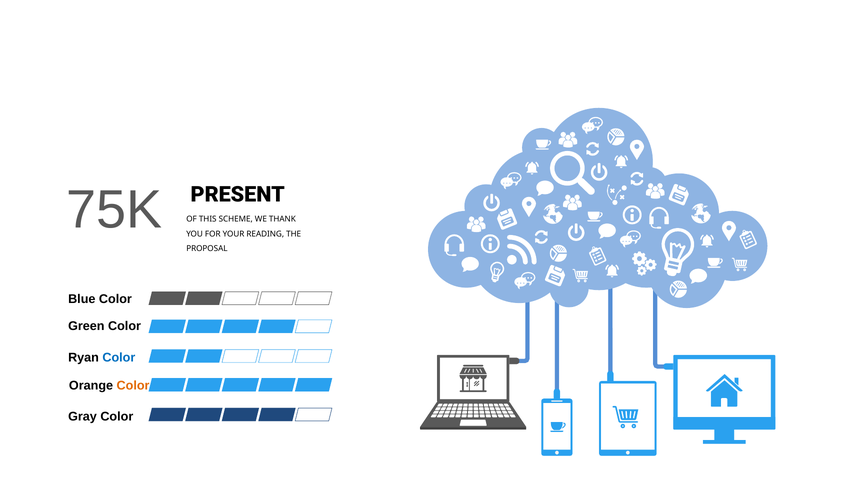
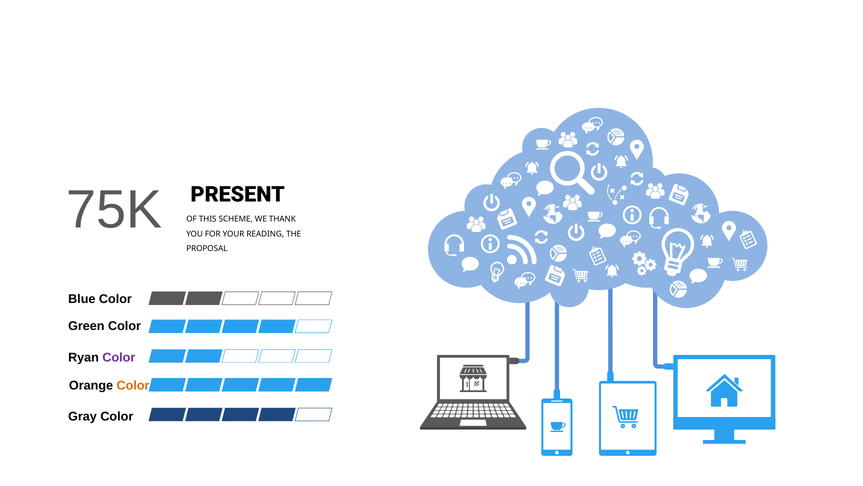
Color colour: blue -> purple (119, 357)
